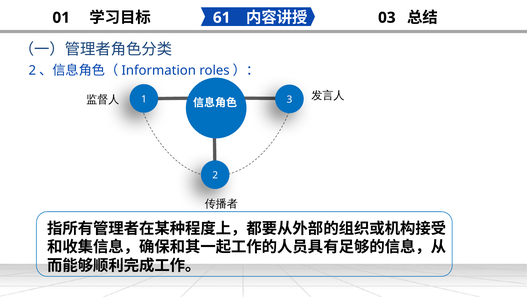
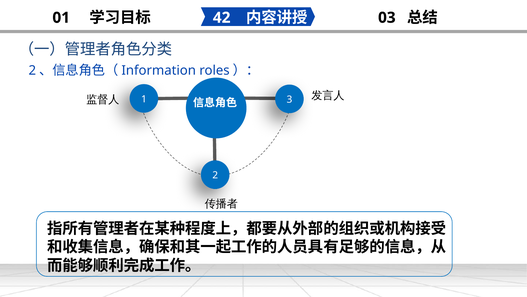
61: 61 -> 42 (222, 18)
